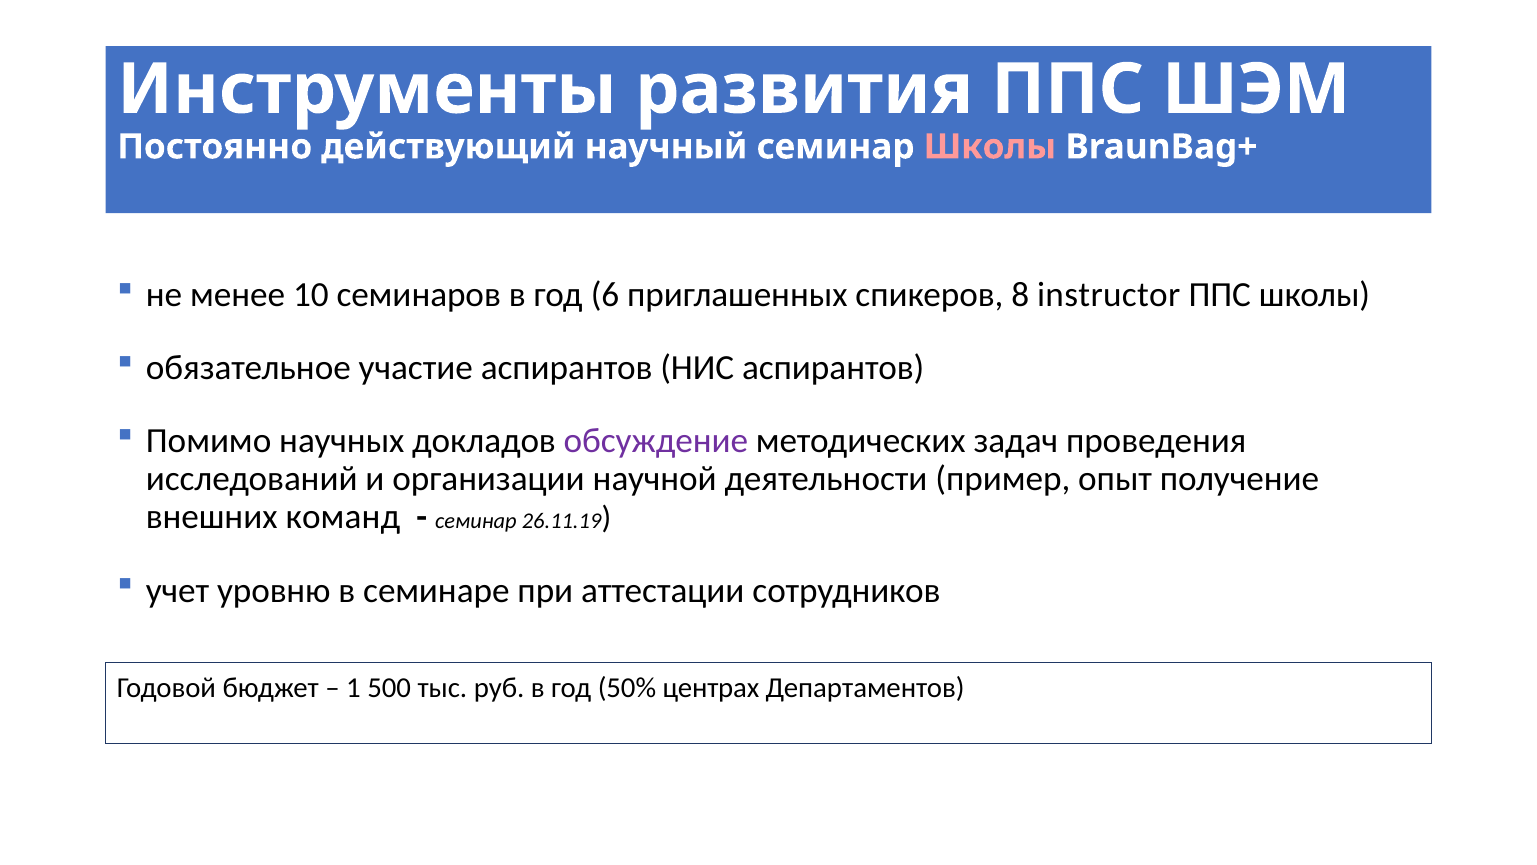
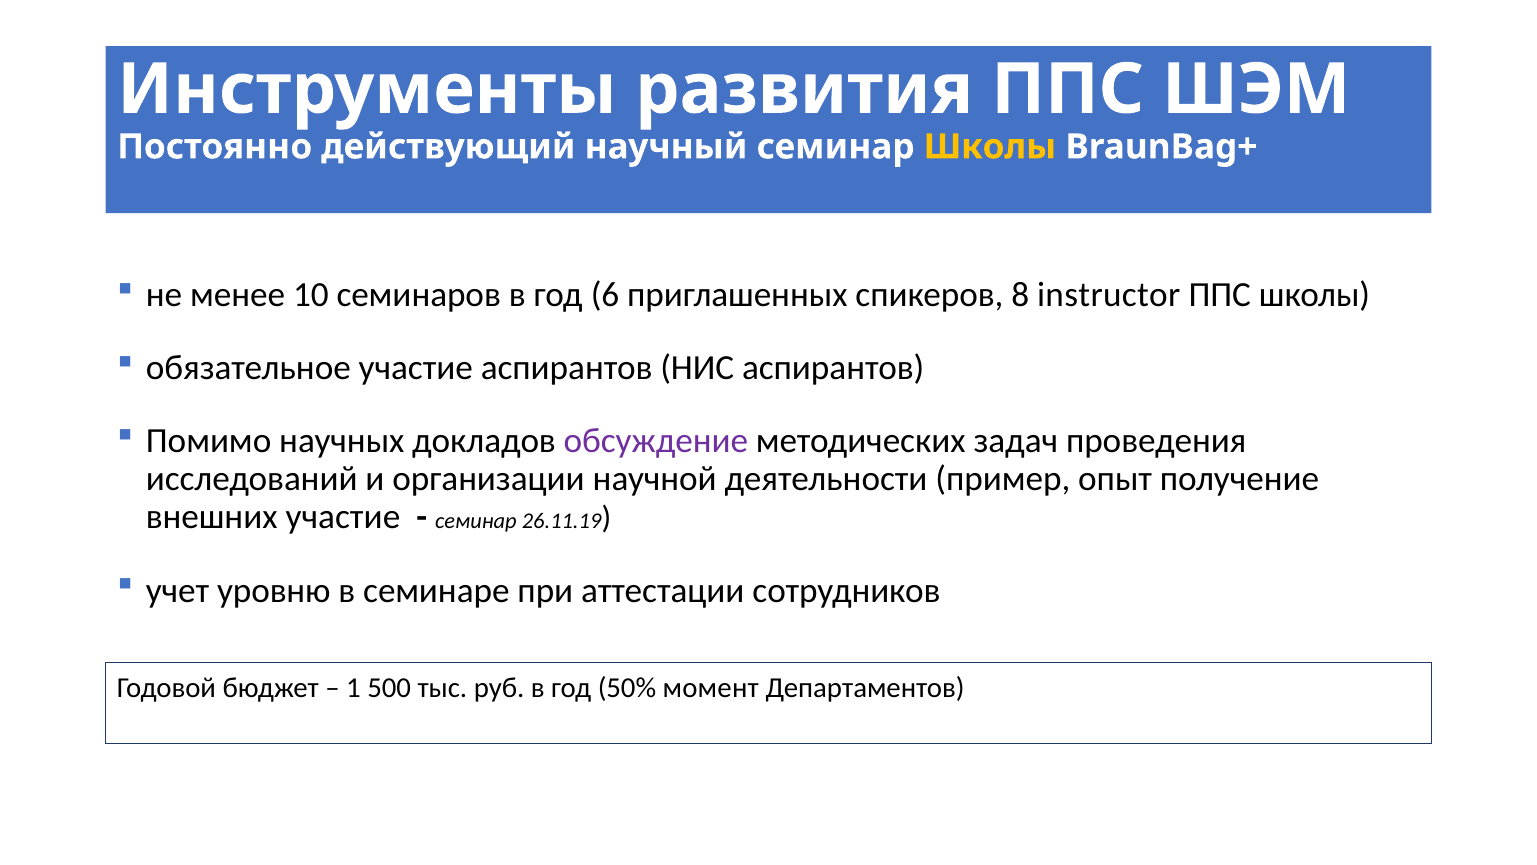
Школы colour: pink -> yellow (990, 147)
внешних команд: команд -> участие (343, 517)
центрах: центрах -> момент (711, 687)
